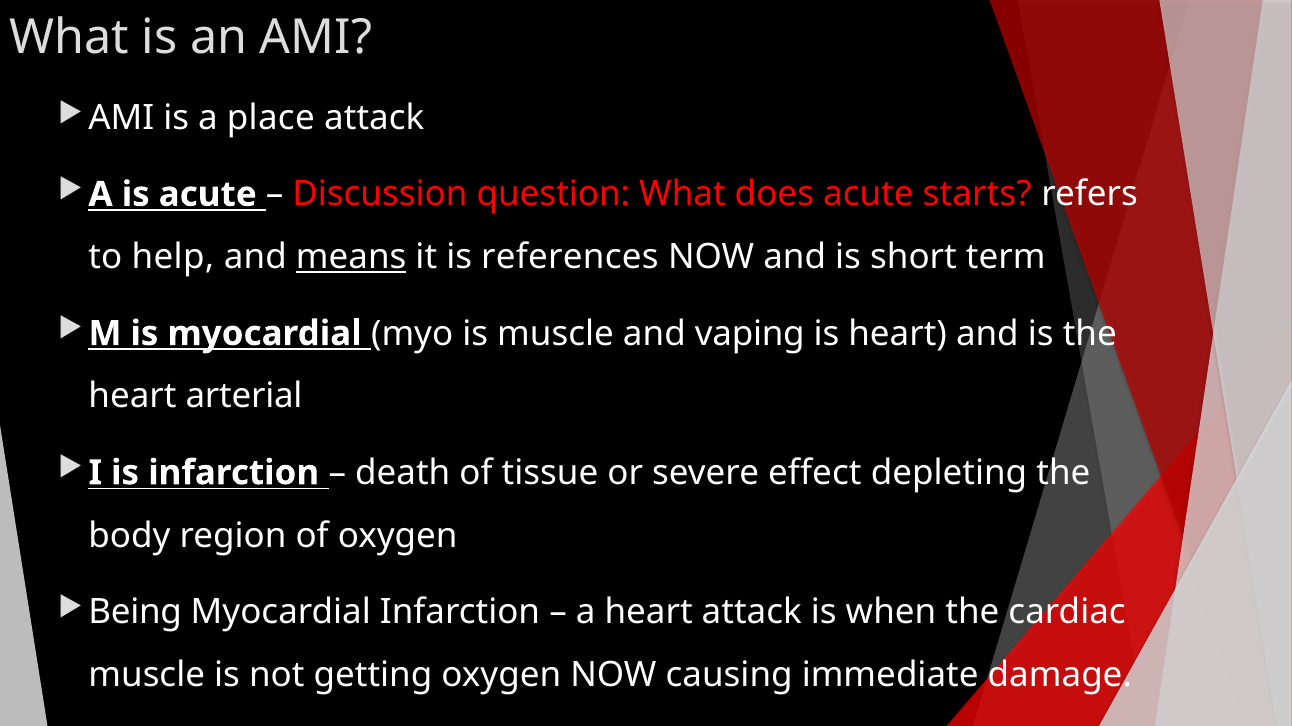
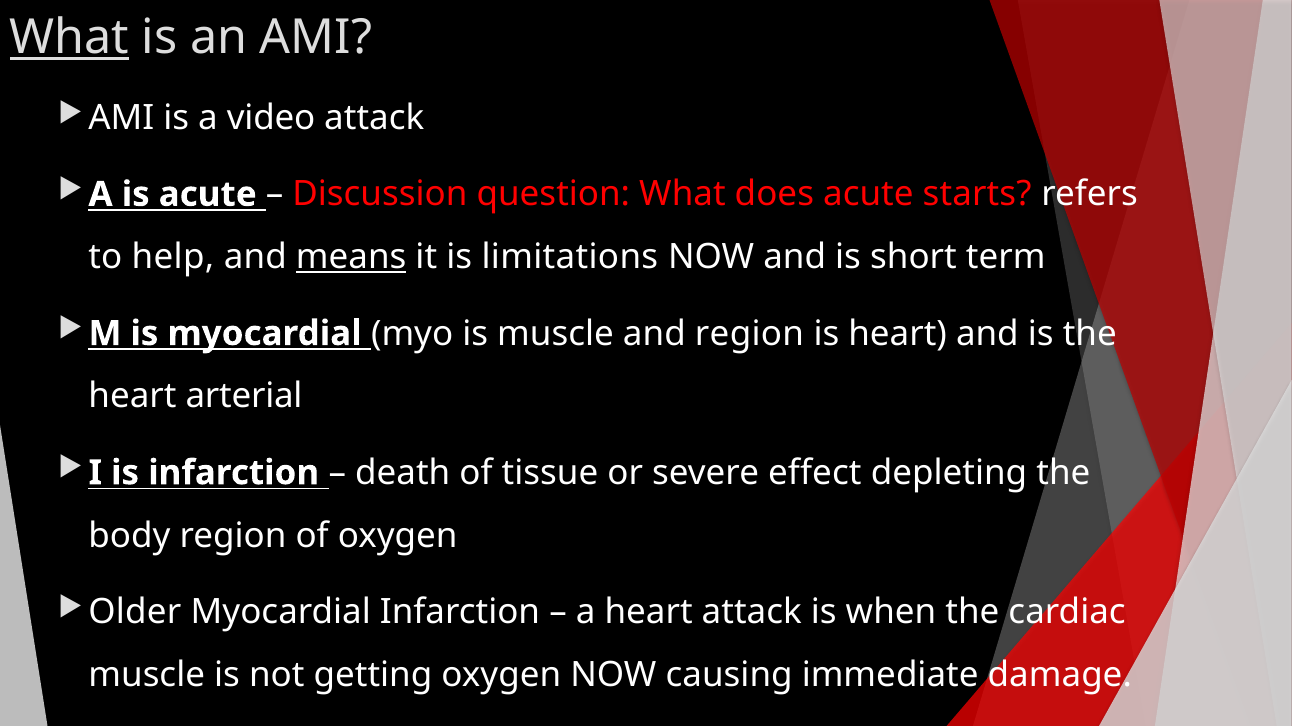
What underline: none -> present (69, 37)
place: place -> video (271, 118)
references: references -> limitations (570, 257)
and vaping: vaping -> region (749, 334)
Being: Being -> Older (135, 613)
